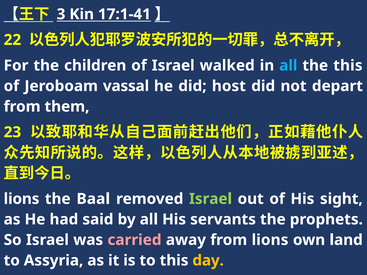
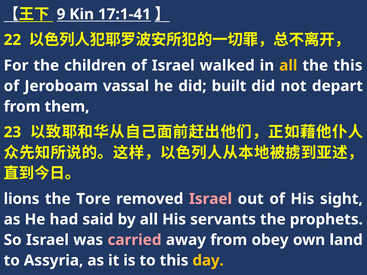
3: 3 -> 9 (61, 14)
all colour: light blue -> yellow (288, 66)
host: host -> built (229, 86)
Baal: Baal -> Tore (93, 199)
Israel colour: light green -> pink (211, 199)
from lions: lions -> obey (270, 240)
